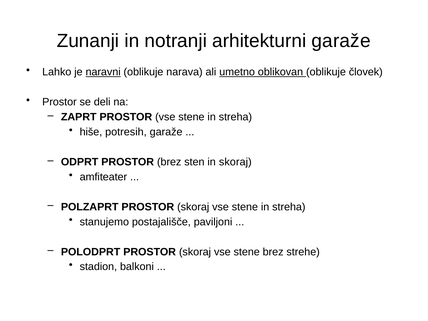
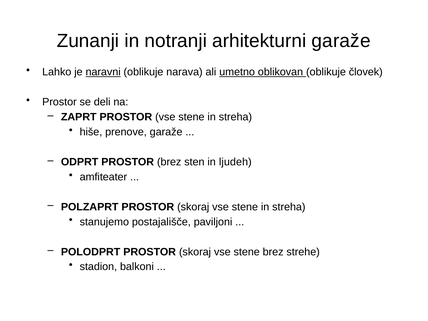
potresih: potresih -> prenove (126, 132)
in skoraj: skoraj -> ljudeh (235, 162)
